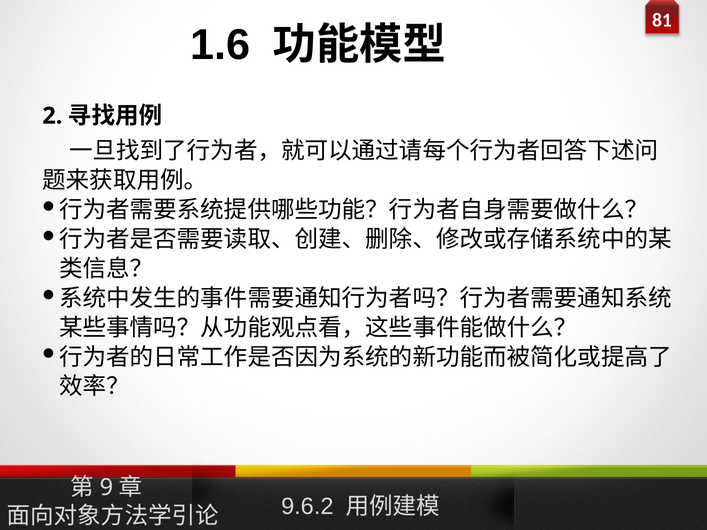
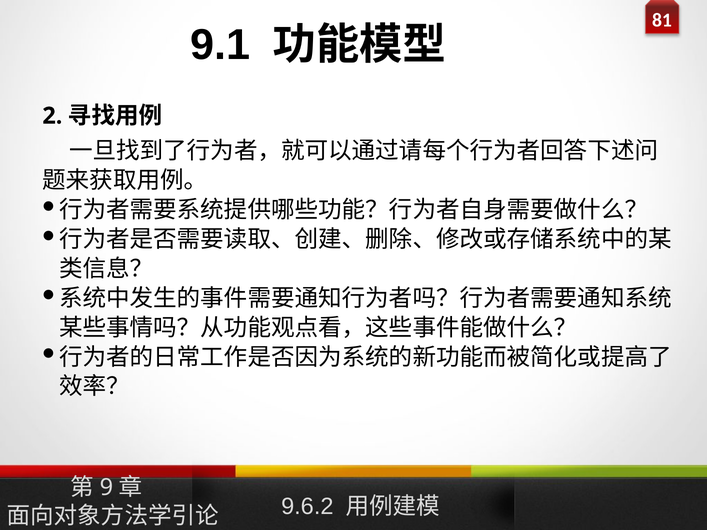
1.6: 1.6 -> 9.1 (220, 45)
